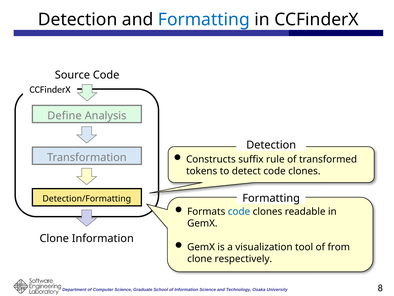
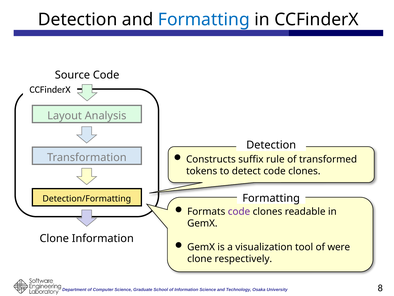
Define: Define -> Layout (65, 116)
code colour: blue -> purple (239, 211)
from: from -> were (339, 247)
